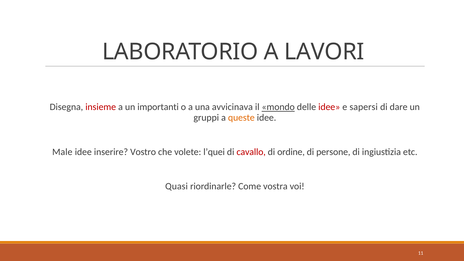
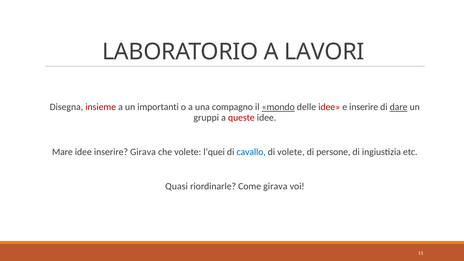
avvicinava: avvicinava -> compagno (232, 107)
e sapersi: sapersi -> inserire (364, 107)
dare underline: none -> present (399, 107)
queste colour: orange -> red (241, 118)
Male: Male -> Mare (62, 152)
inserire Vostro: Vostro -> Girava (143, 152)
cavallo colour: red -> blue (251, 152)
di ordine: ordine -> volete (291, 152)
Come vostra: vostra -> girava (275, 186)
